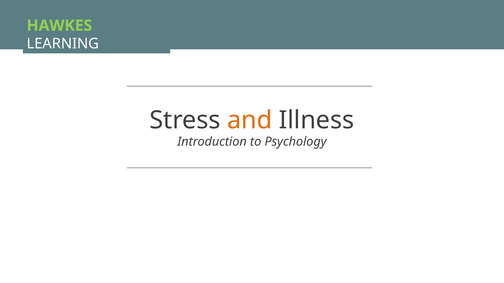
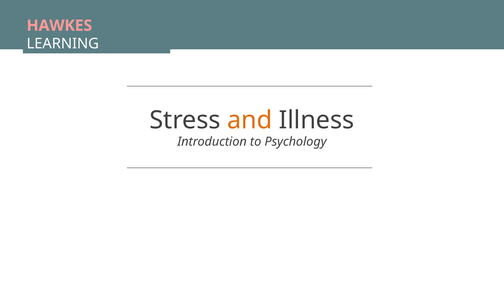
HAWKES colour: light green -> pink (59, 26)
